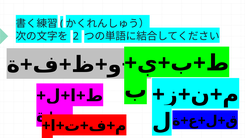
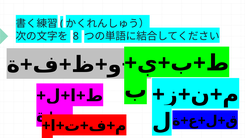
2: 2 -> 8 (76, 36)
